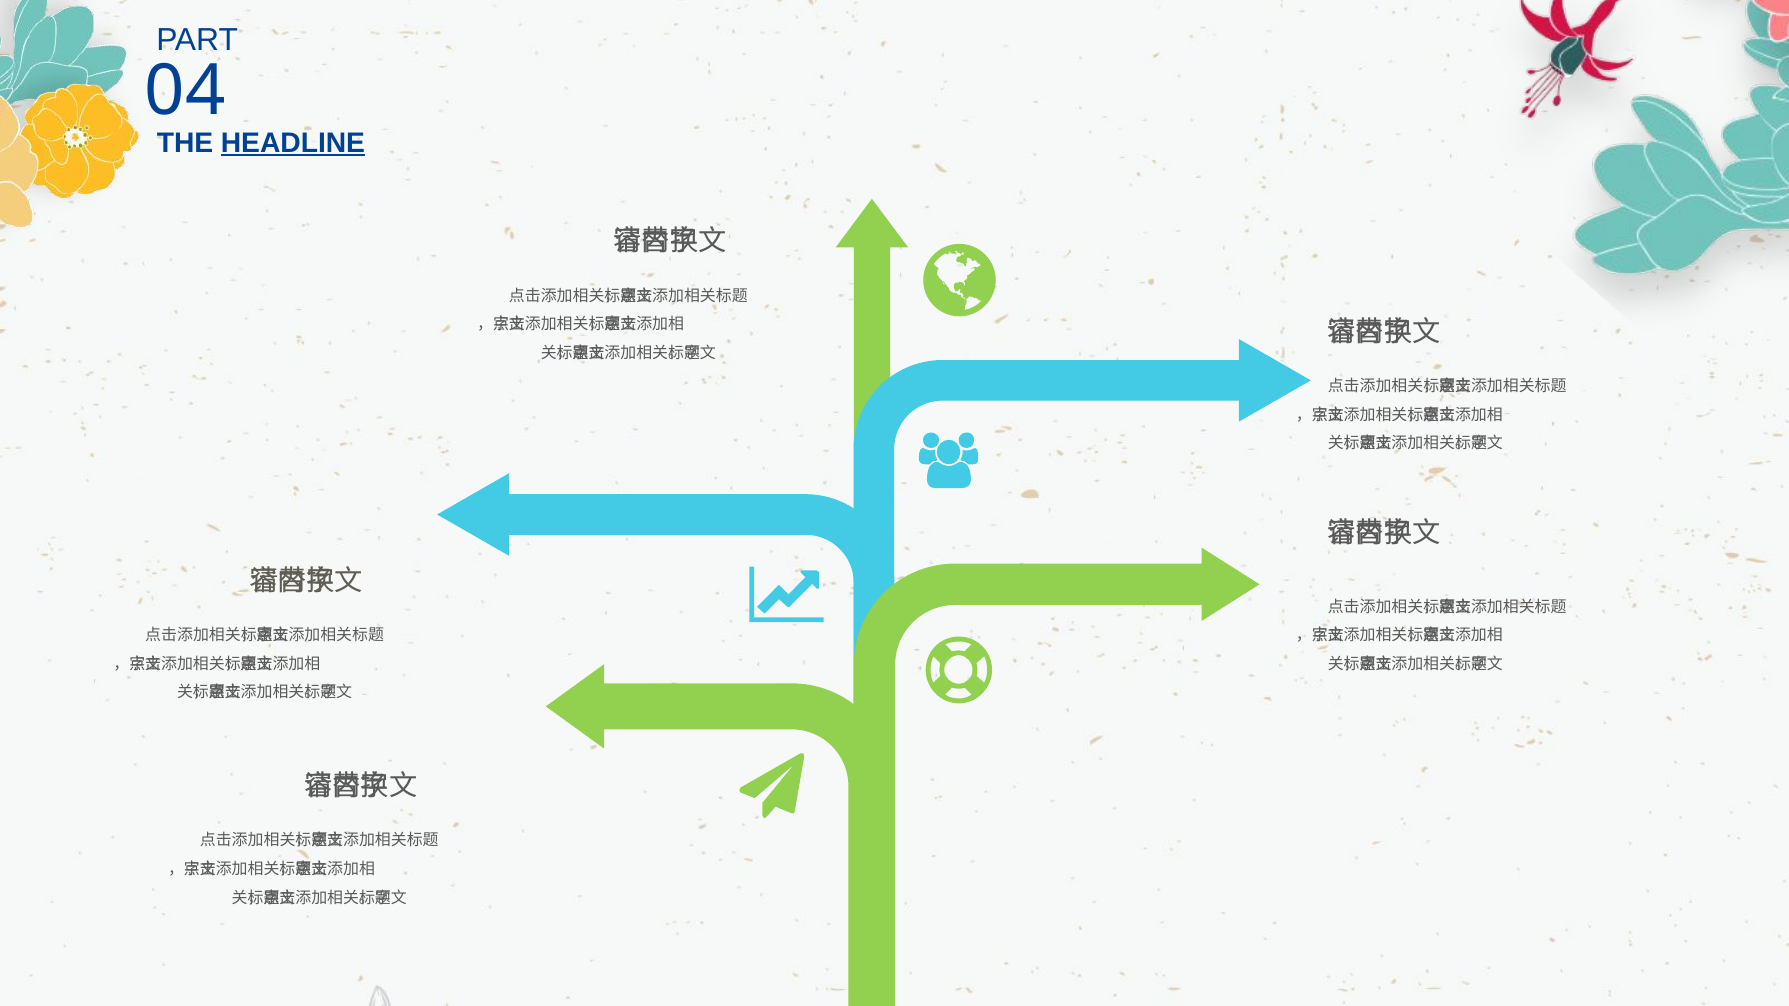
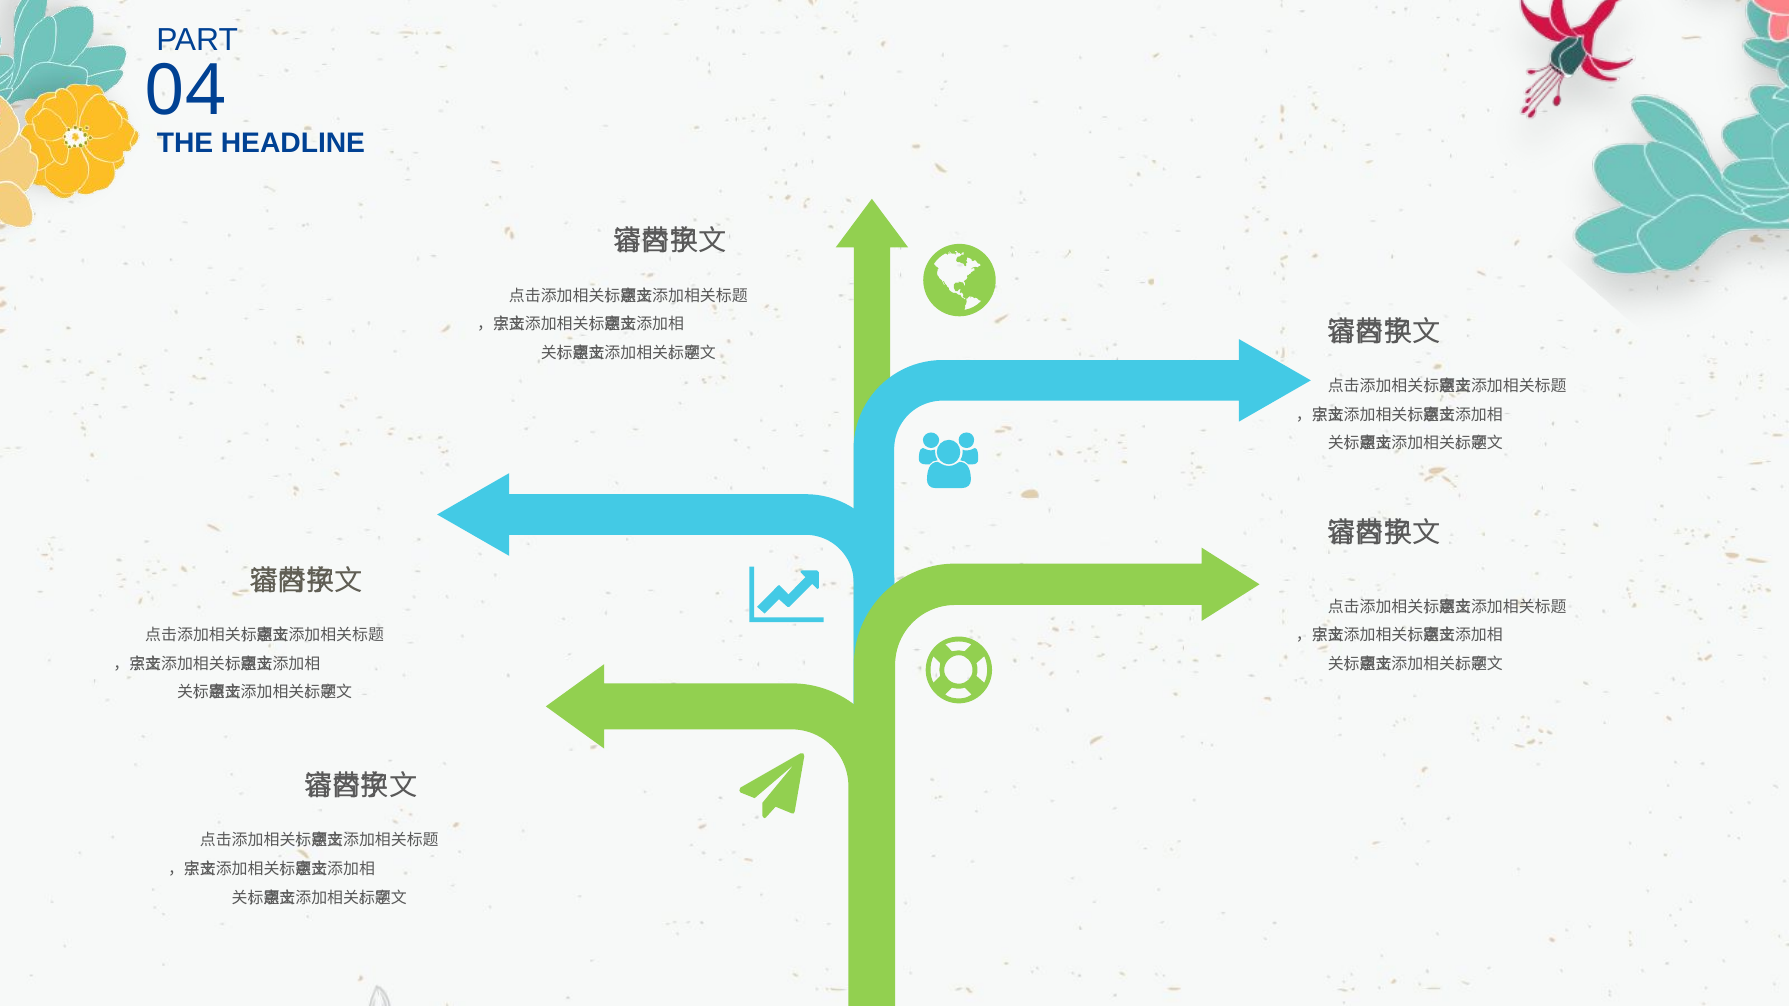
HEADLINE underline: present -> none (293, 143)
